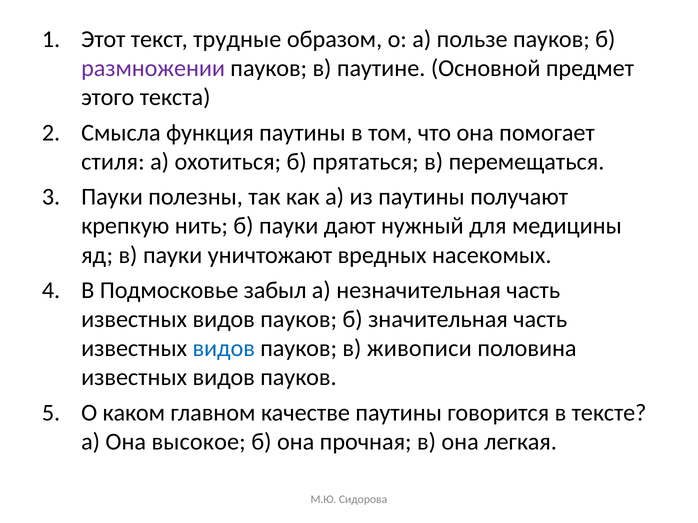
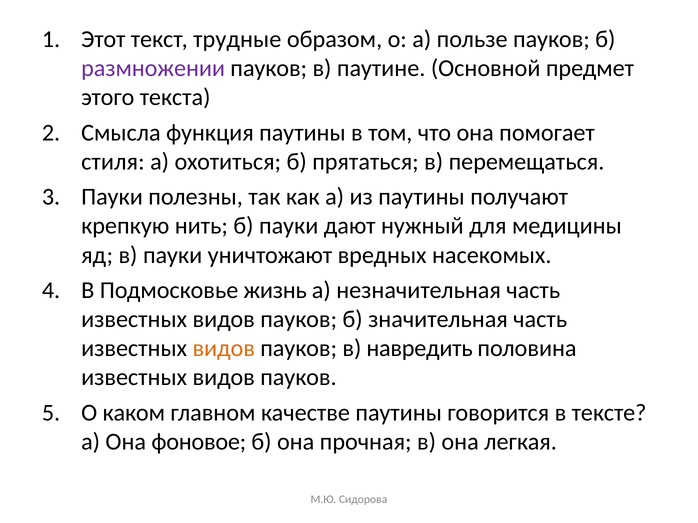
забыл: забыл -> жизнь (275, 291)
видов colour: blue -> orange (224, 349)
живописи: живописи -> навредить (420, 349)
высокое: высокое -> фоновое (199, 442)
